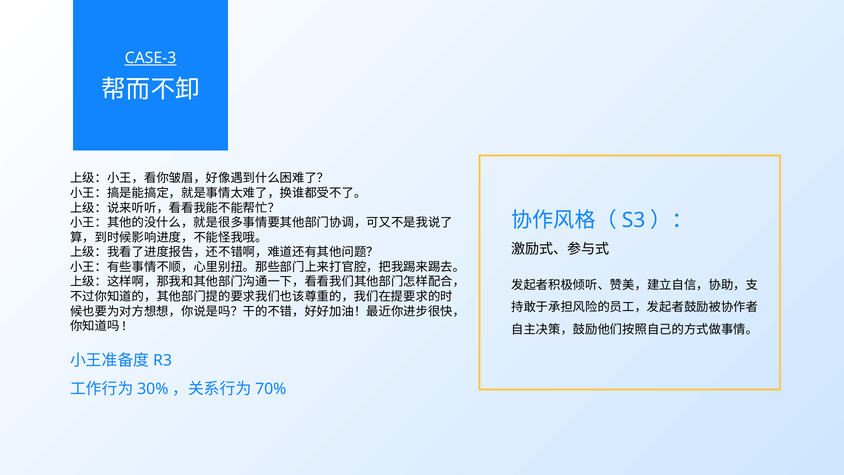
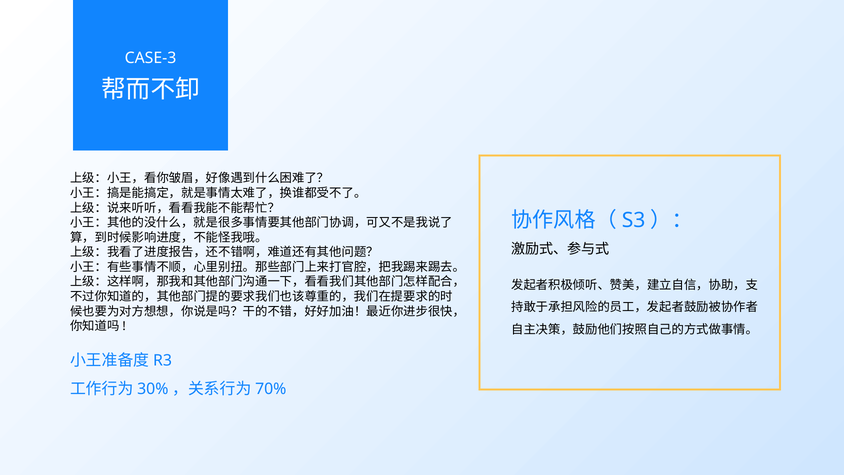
CASE-3 underline: present -> none (150, 58)
